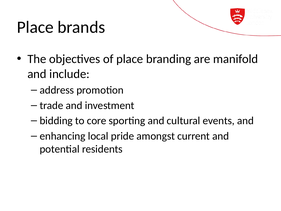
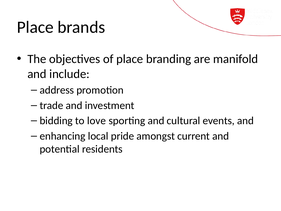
core: core -> love (97, 121)
